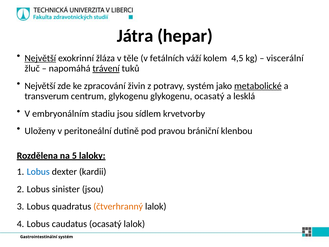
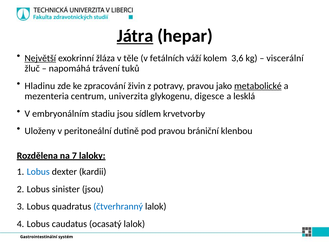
Játra underline: none -> present (135, 36)
4,5: 4,5 -> 3,6 (237, 58)
trávení underline: present -> none (106, 68)
Největší: Největší -> Hladinu (40, 86)
potravy systém: systém -> pravou (200, 86)
transverum: transverum -> mezenteria (47, 96)
centrum glykogenu: glykogenu -> univerzita (128, 96)
glykogenu ocasatý: ocasatý -> digesce (209, 96)
5: 5 -> 7 (74, 155)
čtverhranný colour: orange -> blue (118, 206)
